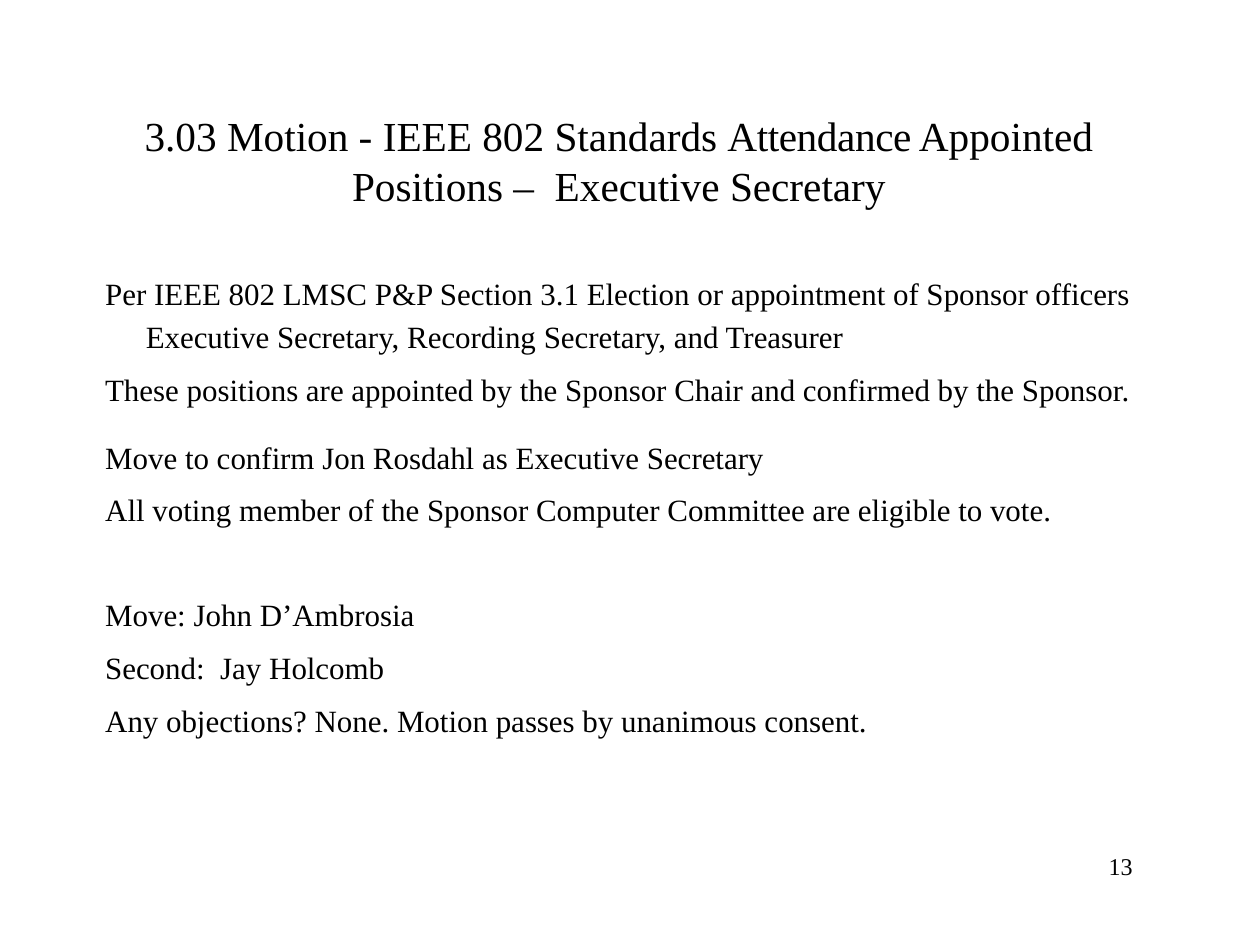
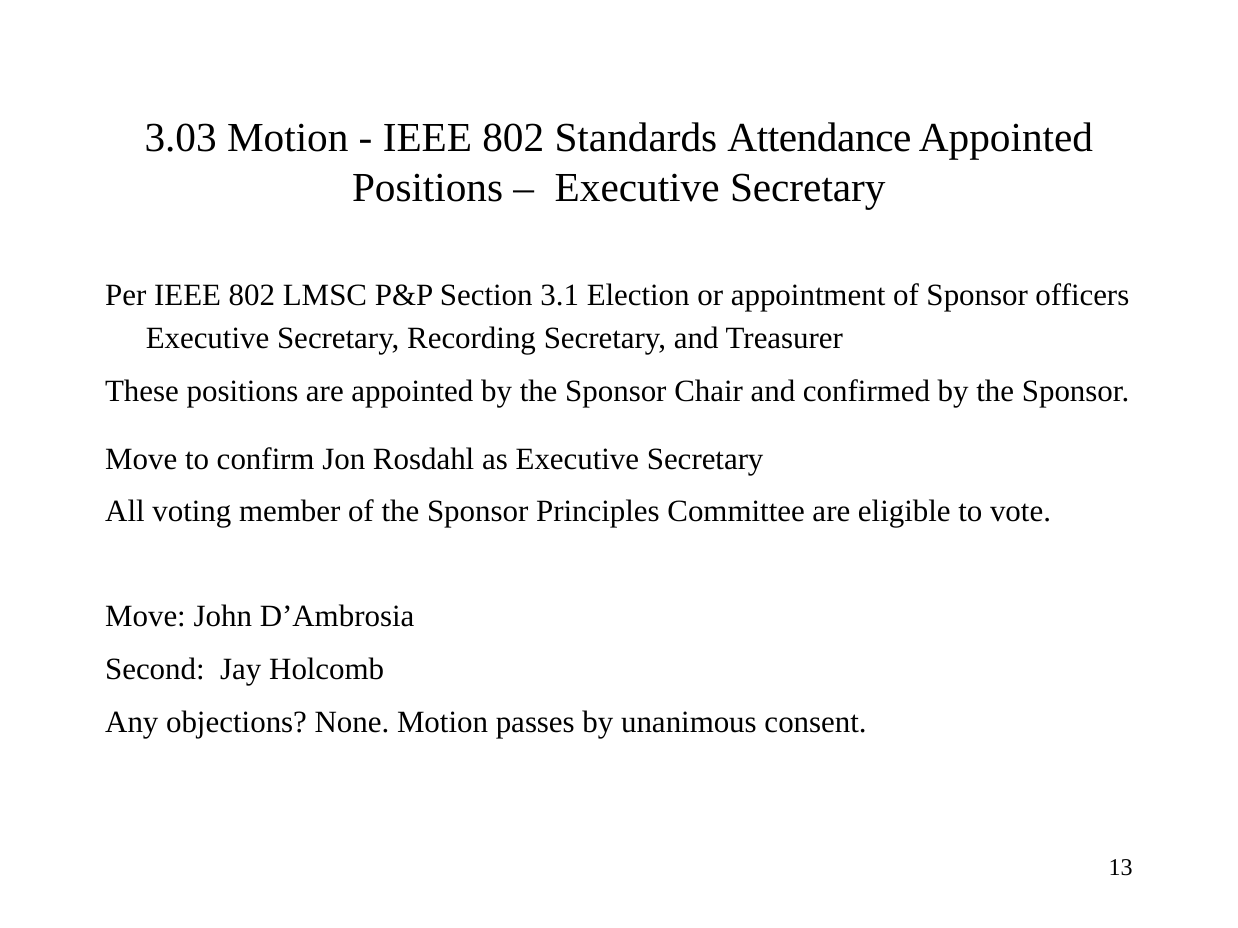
Computer: Computer -> Principles (598, 512)
